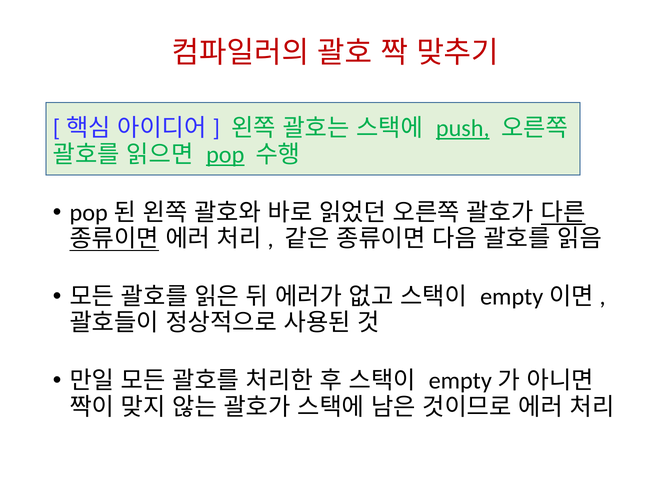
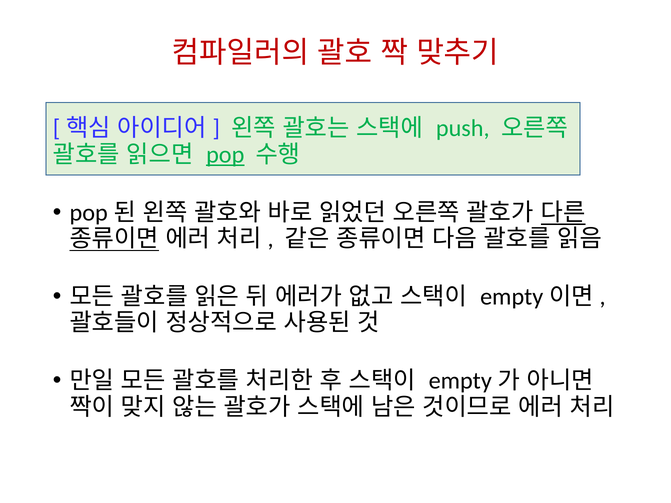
push underline: present -> none (463, 129)
